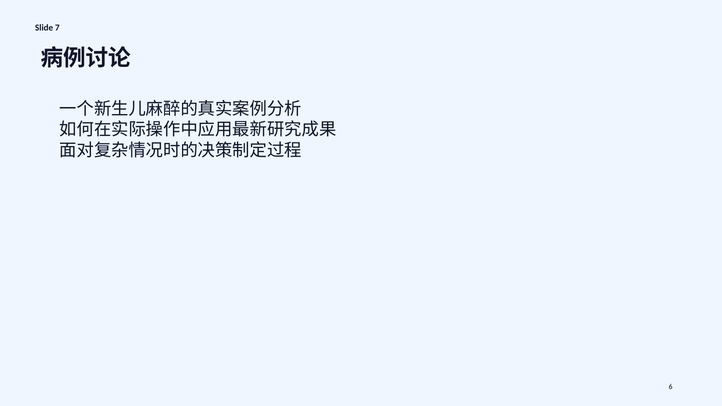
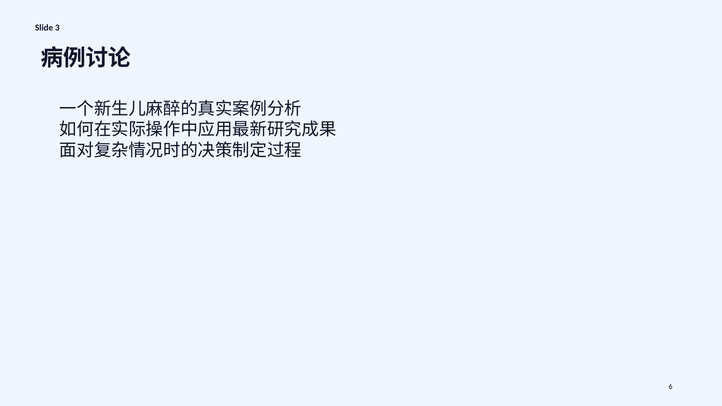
7: 7 -> 3 (57, 28)
